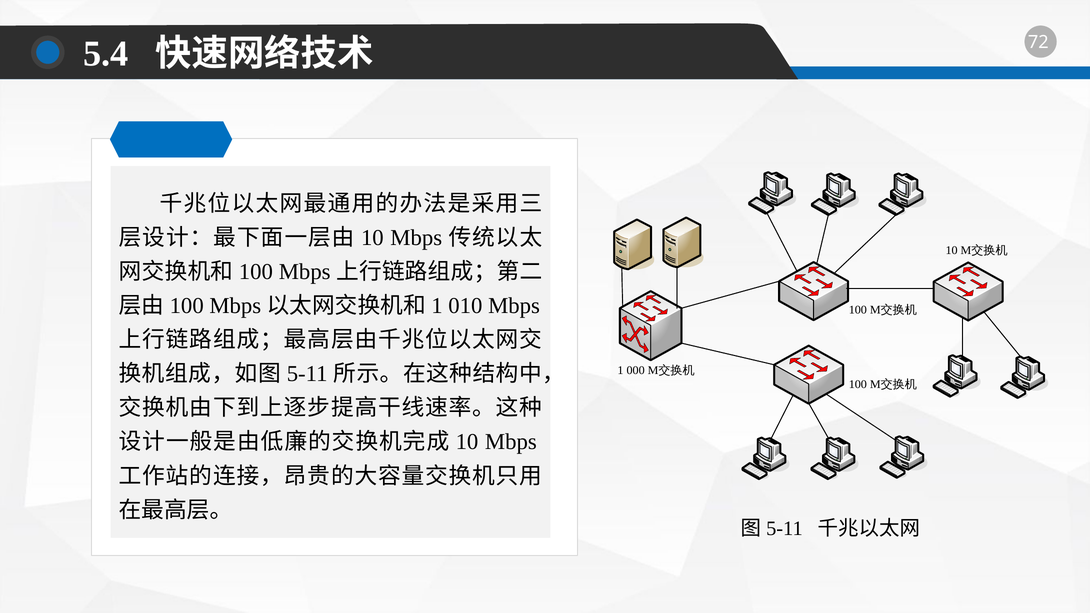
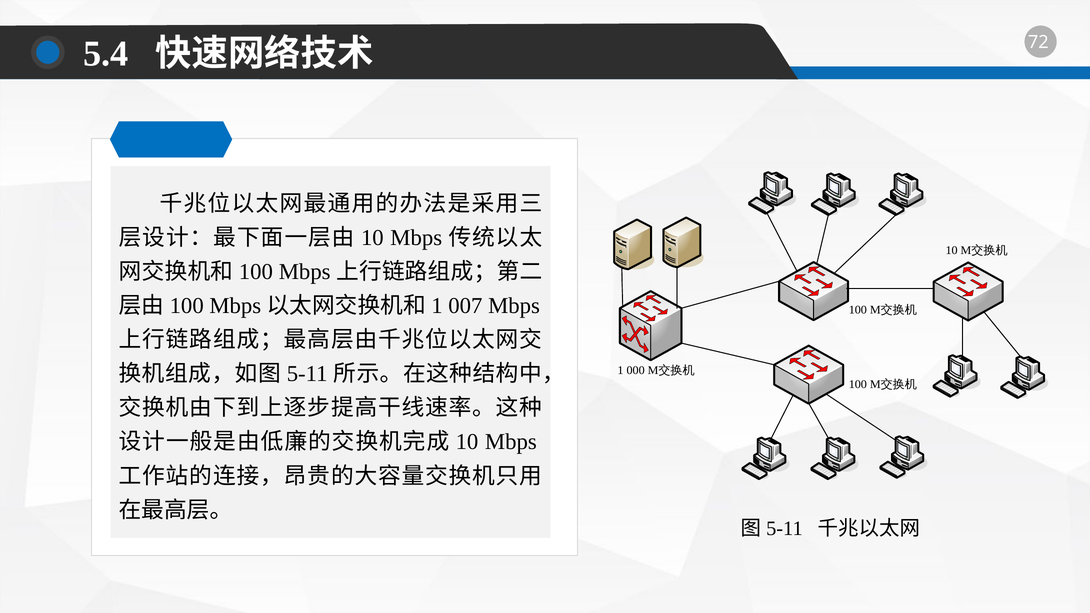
010: 010 -> 007 (465, 306)
